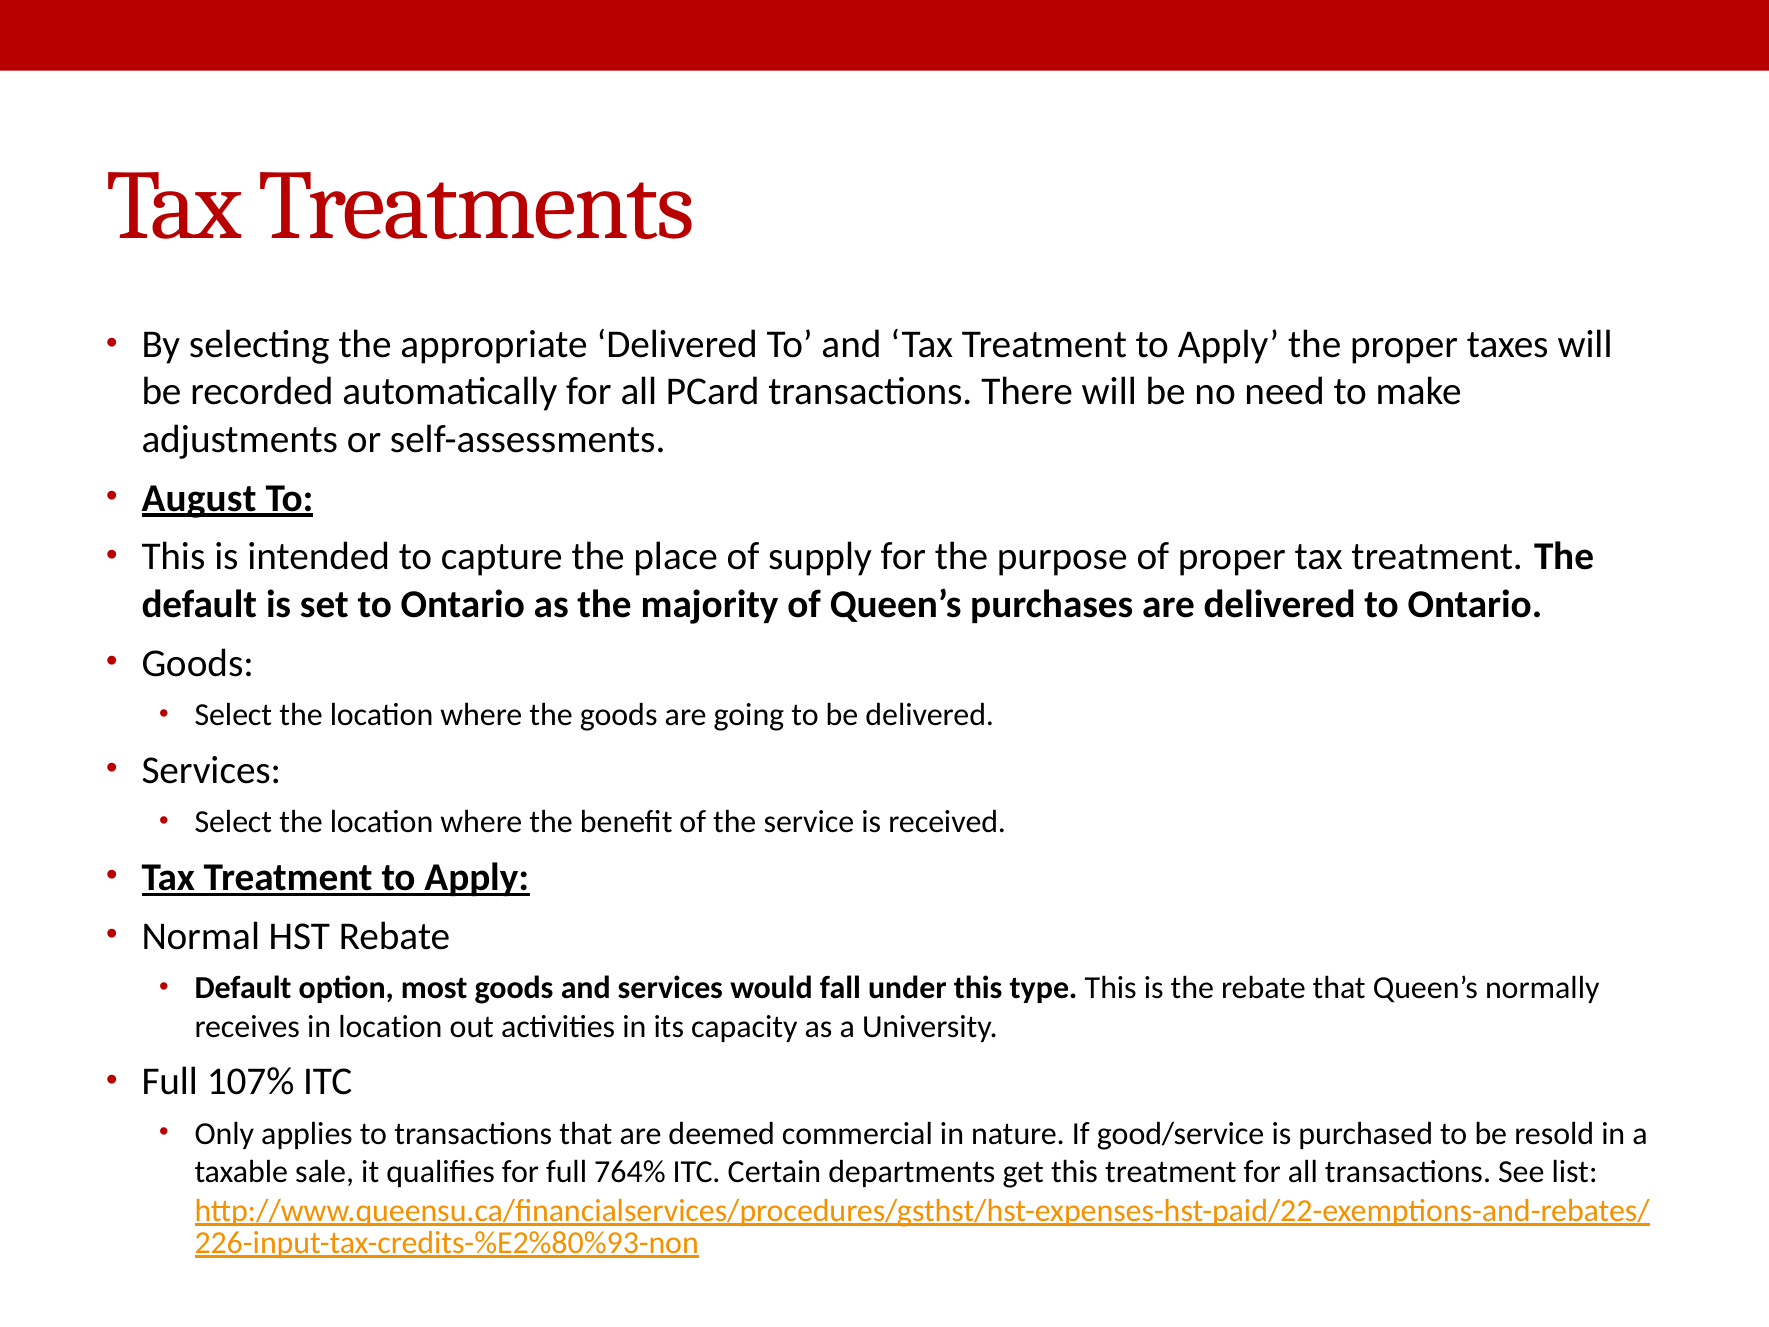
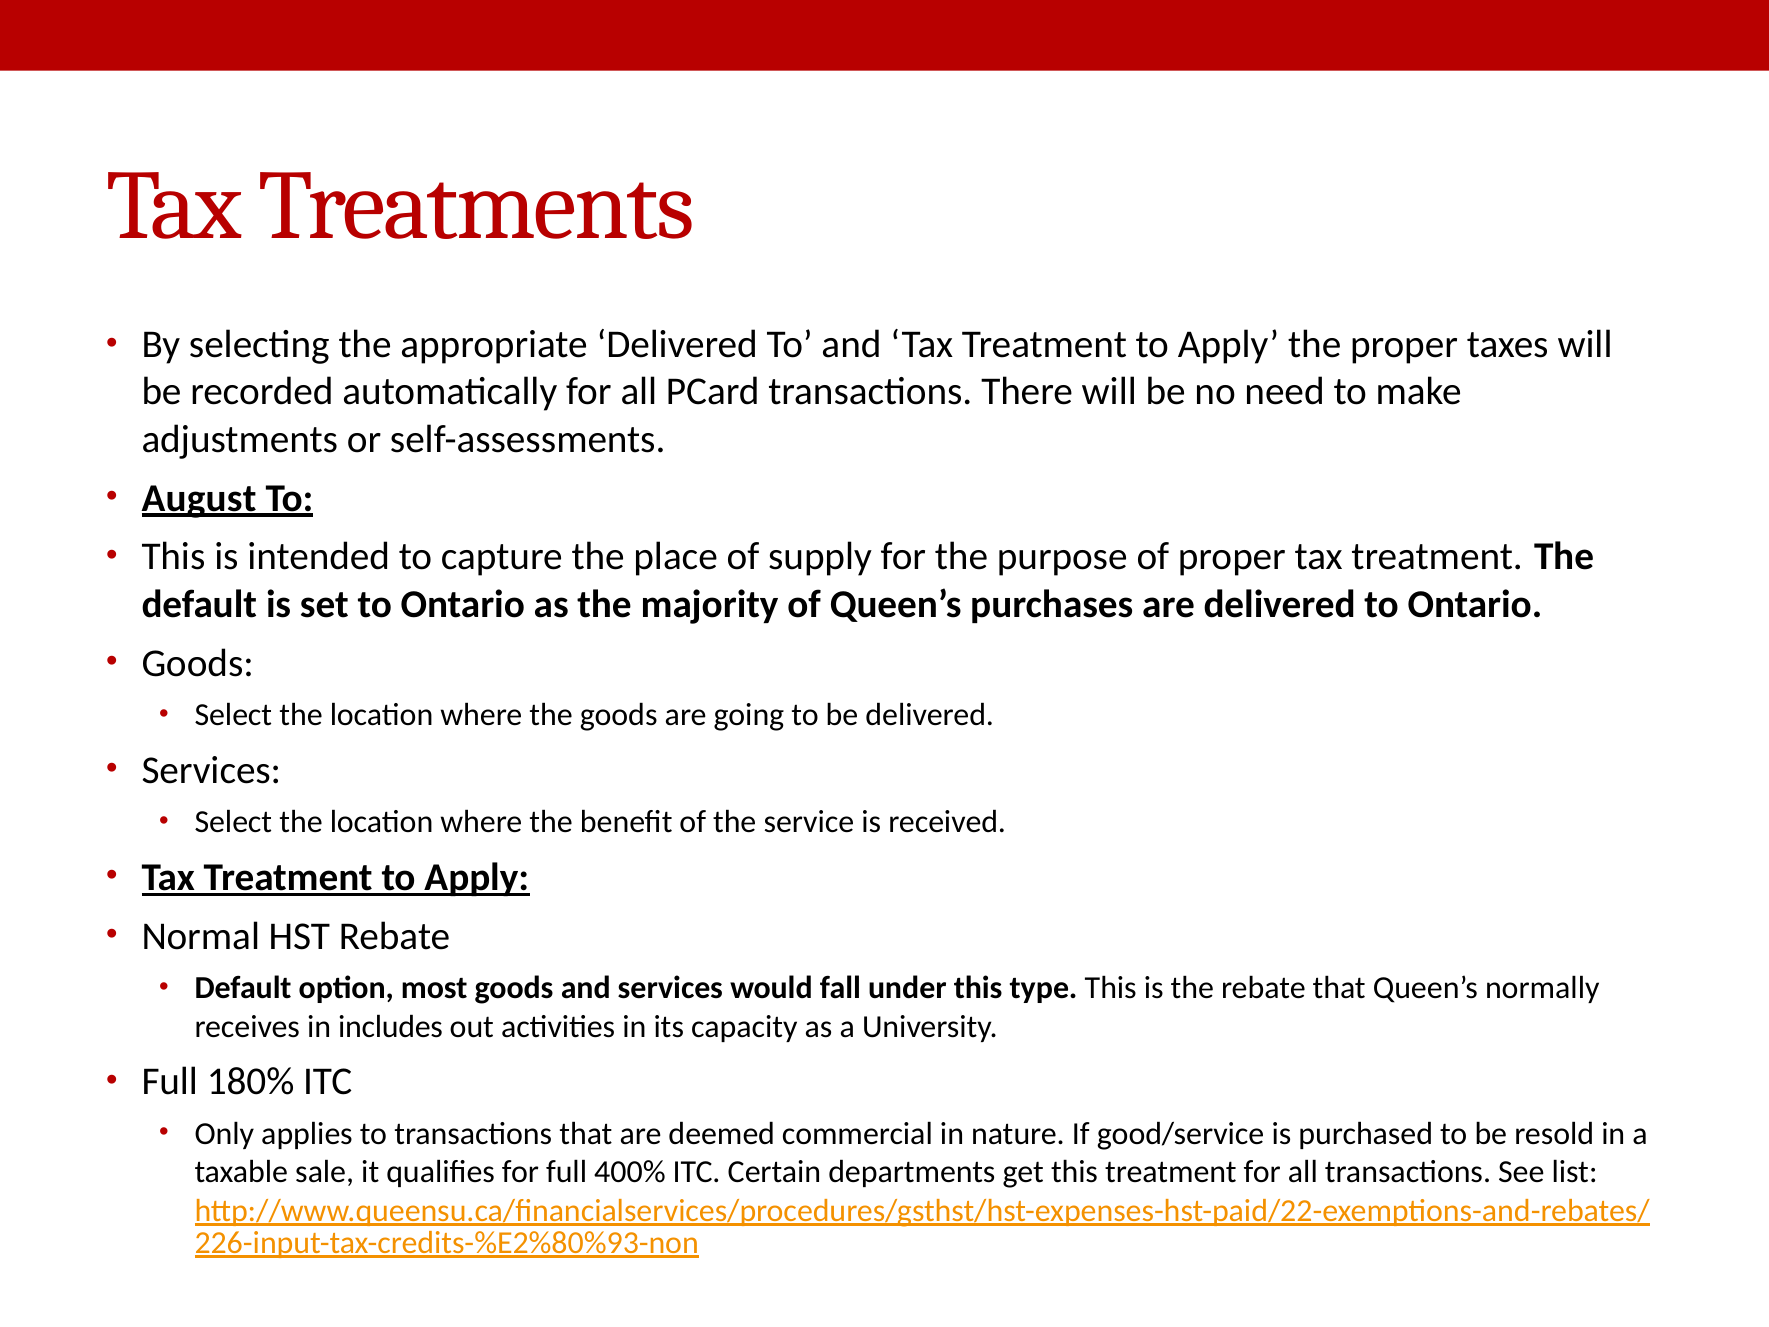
in location: location -> includes (391, 1027)
107%: 107% -> 180% (251, 1082)
764%: 764% -> 400% (630, 1172)
